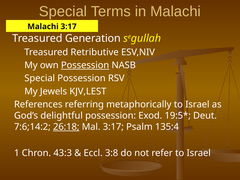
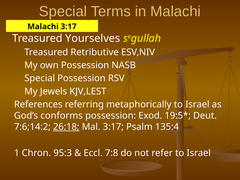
Generation: Generation -> Yourselves (93, 38)
Possession underline: present -> none (85, 65)
delightful: delightful -> conforms (62, 116)
43:3: 43:3 -> 95:3 (63, 153)
3:8: 3:8 -> 7:8 (112, 153)
